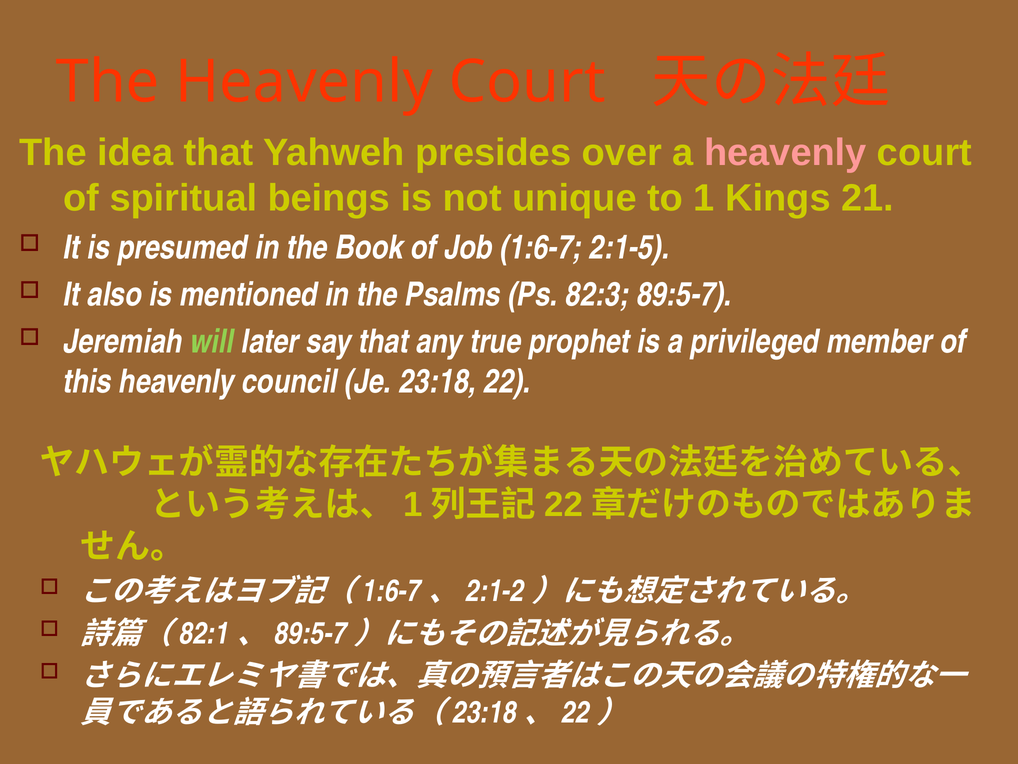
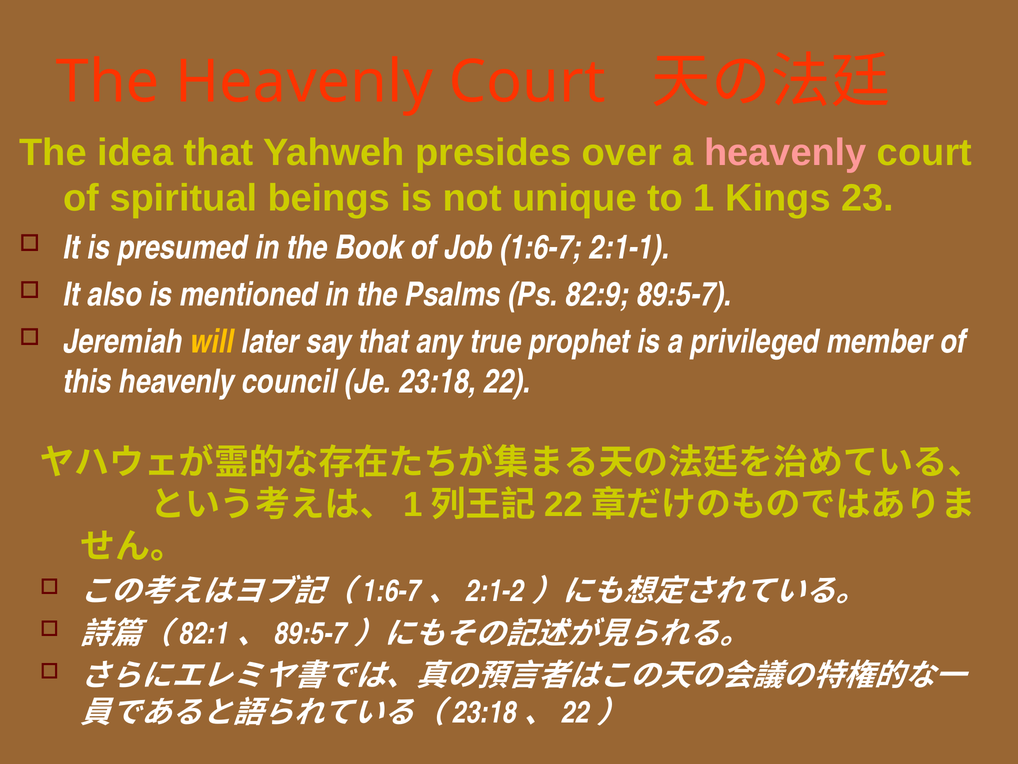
21: 21 -> 23 (868, 198)
2:1-5: 2:1-5 -> 2:1-1 (630, 248)
82:3: 82:3 -> 82:9 (597, 295)
will colour: light green -> yellow (212, 342)
